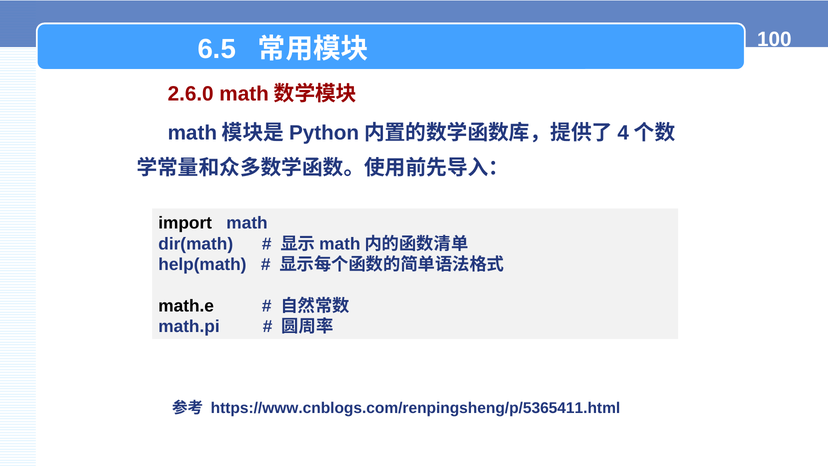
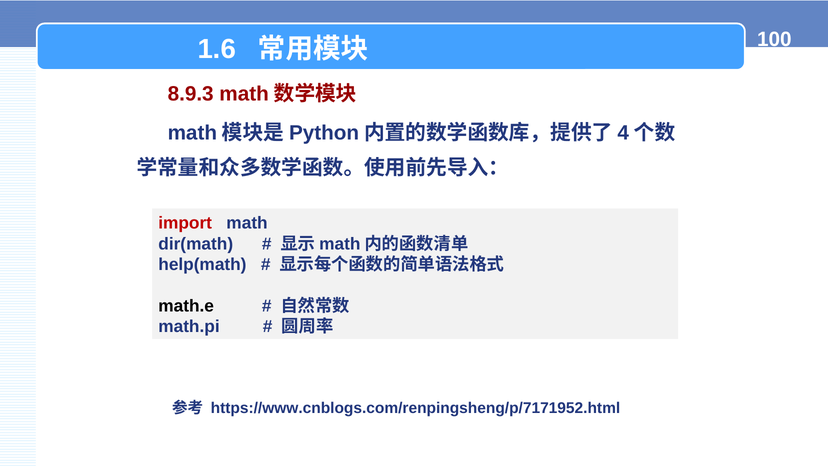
6.5: 6.5 -> 1.6 (217, 49)
2.6.0: 2.6.0 -> 8.9.3 (191, 94)
import colour: black -> red (185, 223)
https://www.cnblogs.com/renpingsheng/p/5365411.html: https://www.cnblogs.com/renpingsheng/p/5365411.html -> https://www.cnblogs.com/renpingsheng/p/7171952.html (415, 408)
